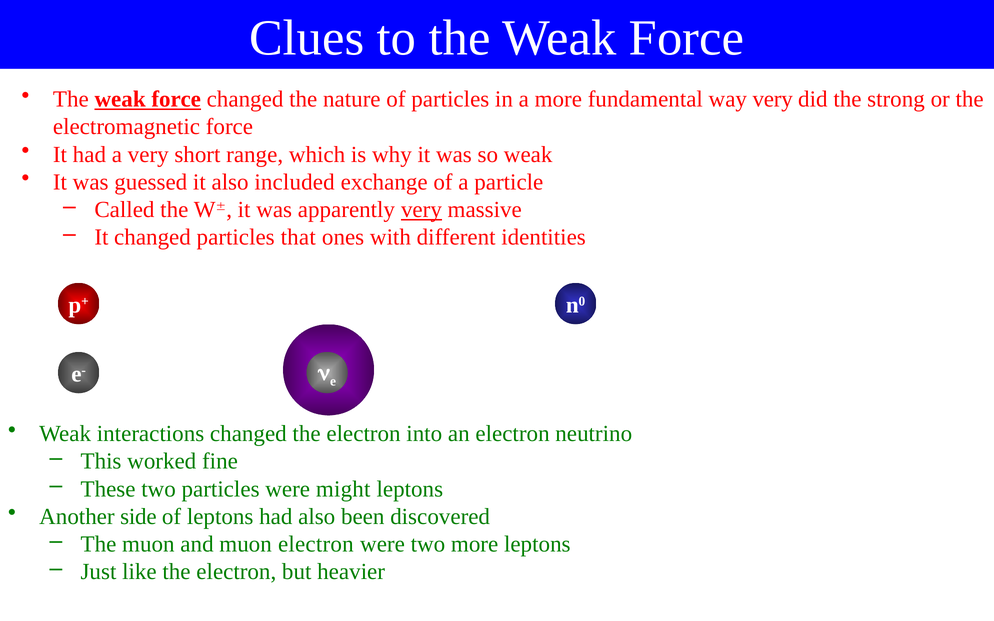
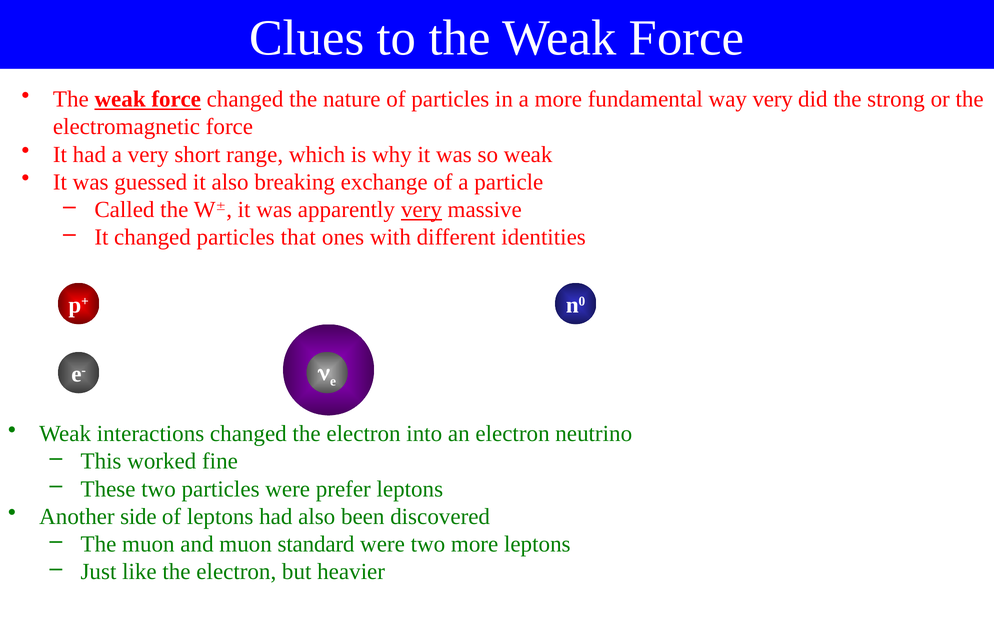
included: included -> breaking (295, 182)
might: might -> prefer (343, 489)
muon electron: electron -> standard (316, 544)
